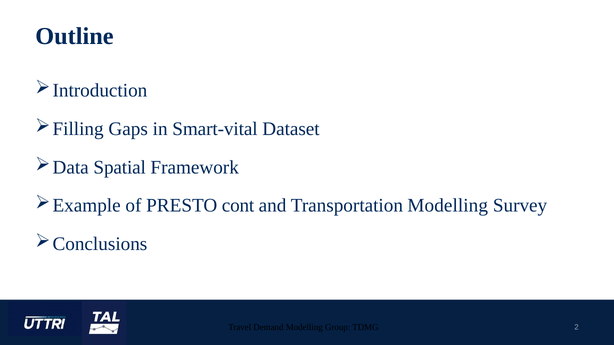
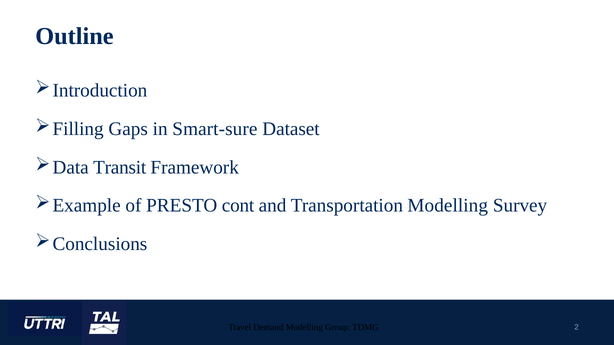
Smart-vital: Smart-vital -> Smart-sure (215, 129)
Spatial: Spatial -> Transit (120, 167)
